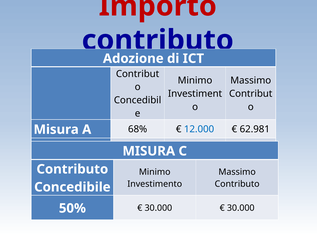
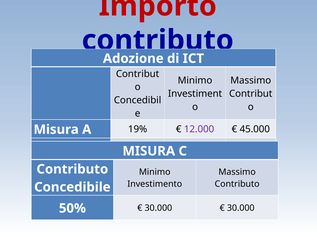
68%: 68% -> 19% (138, 130)
12.000 colour: blue -> purple (199, 130)
62.981: 62.981 -> 45.000 (255, 130)
